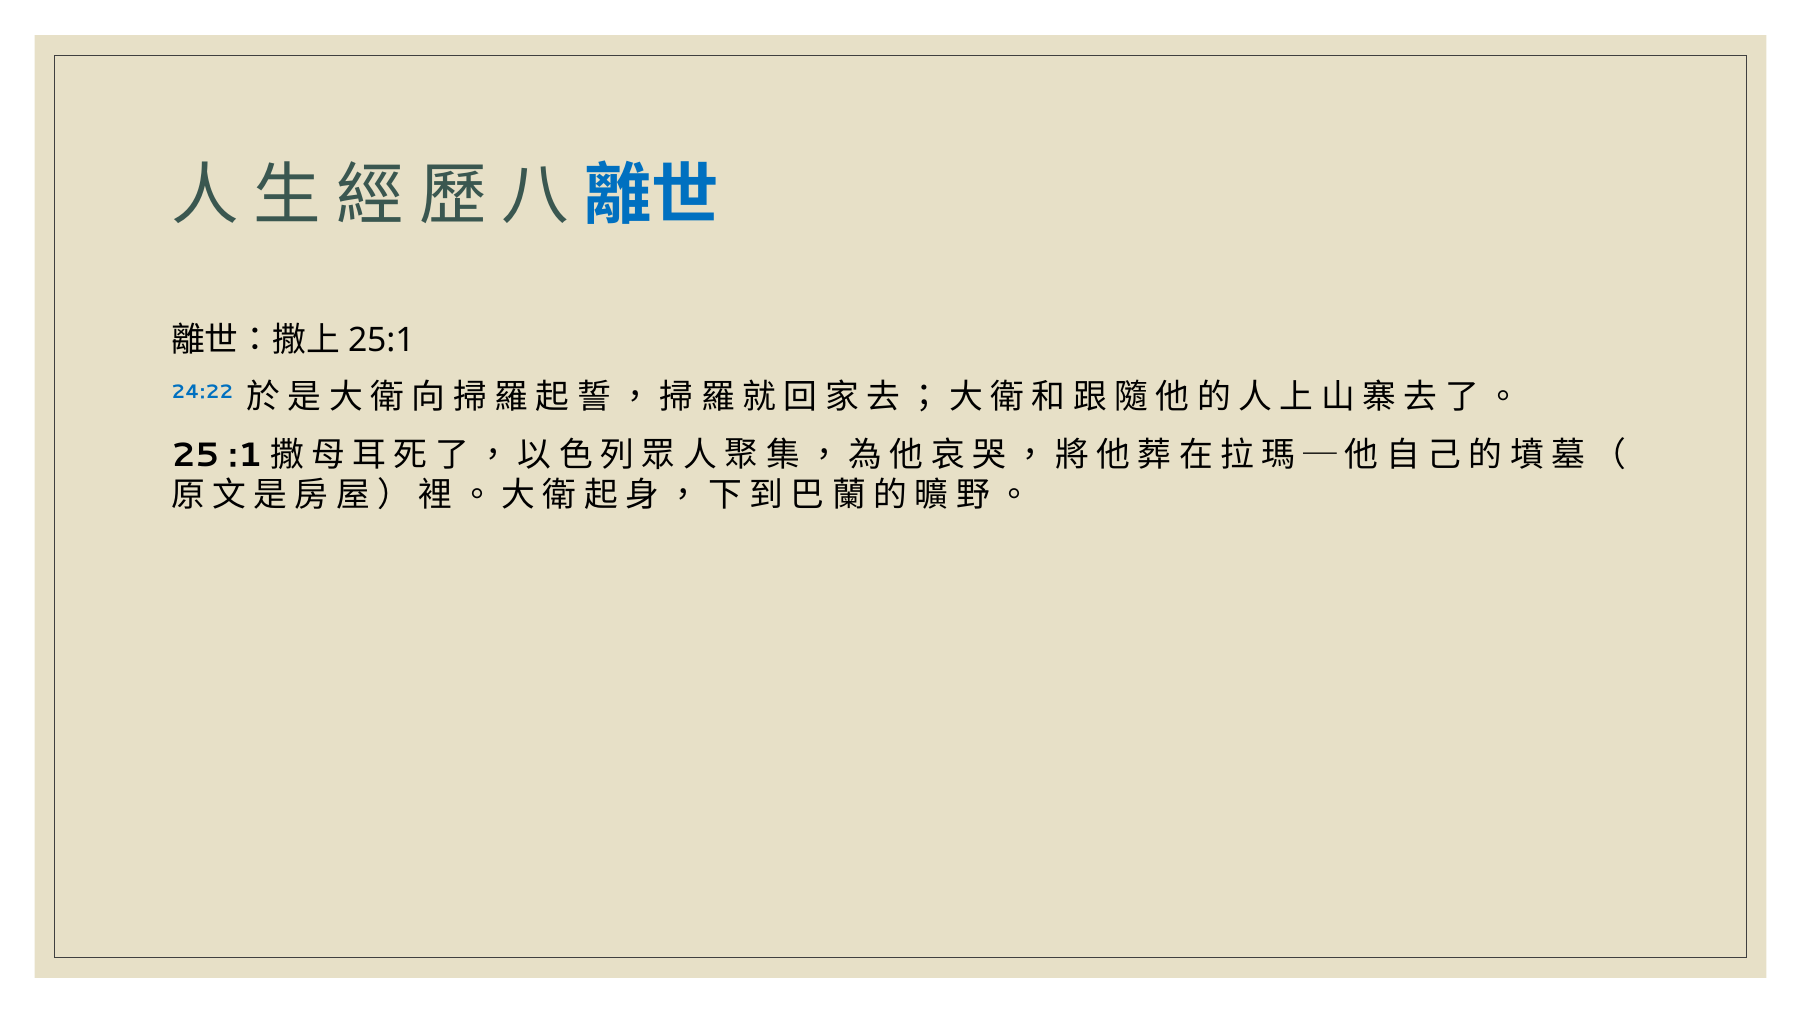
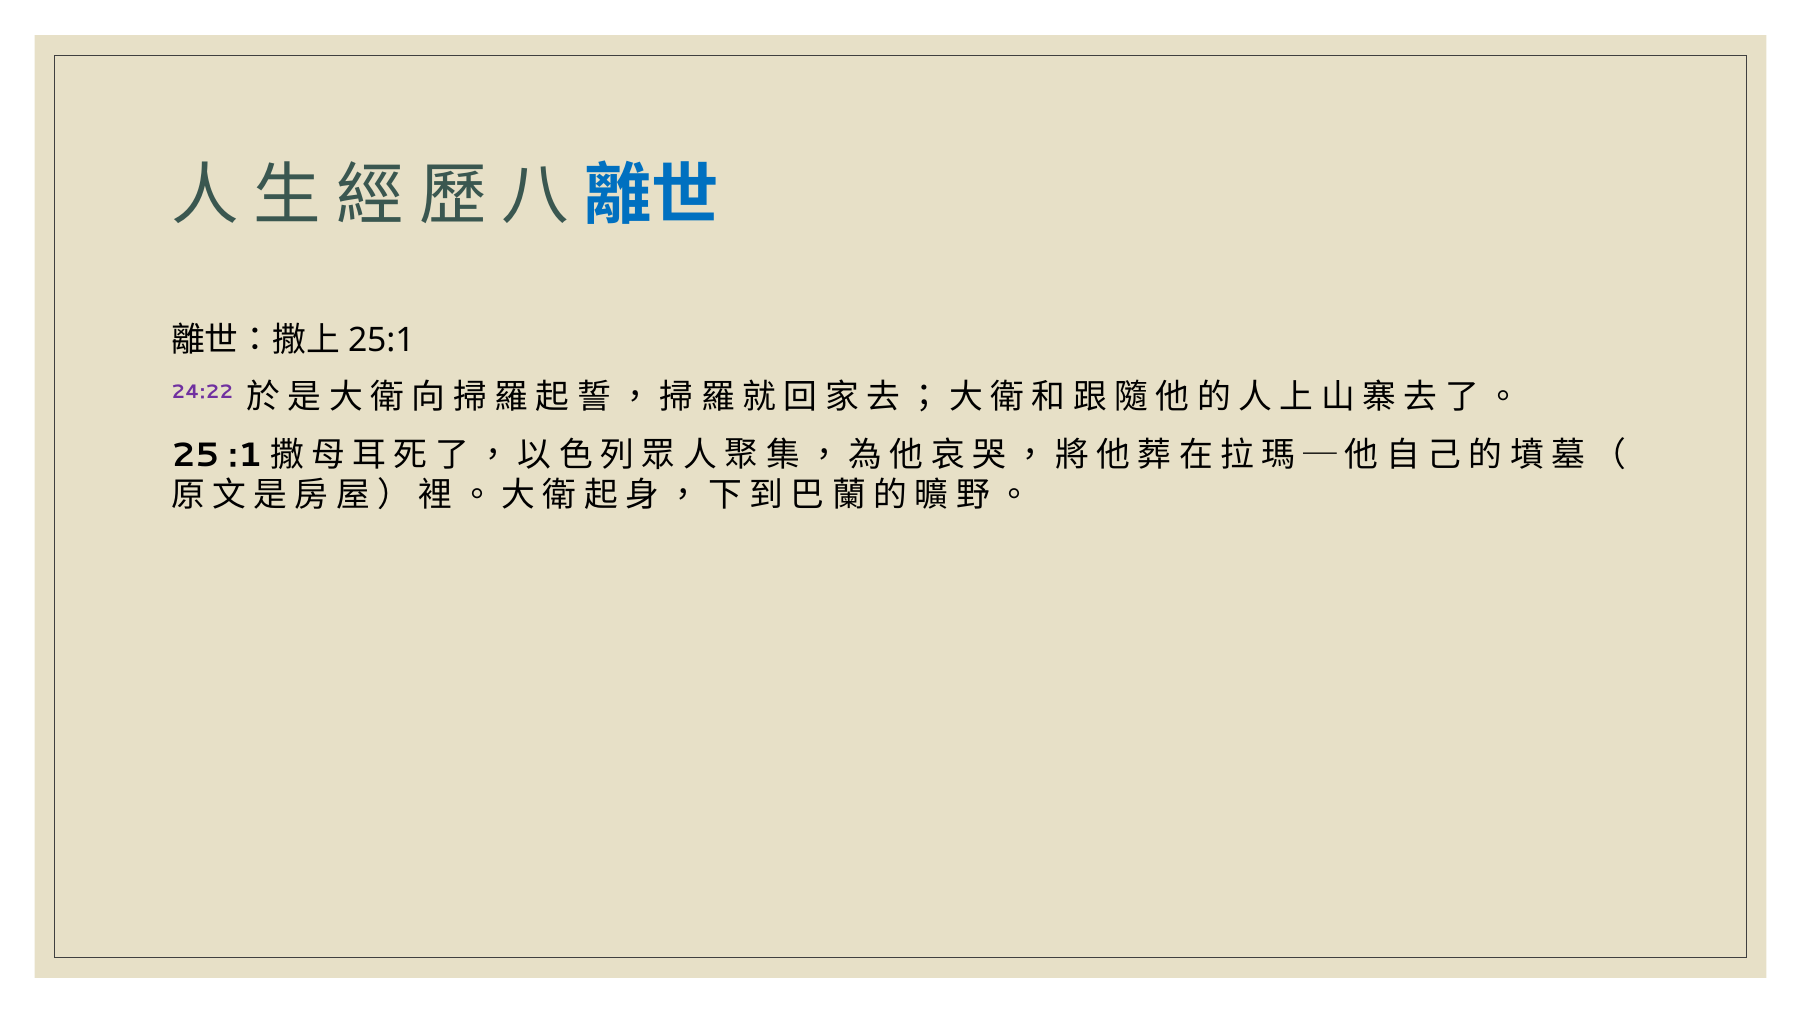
24:22 colour: blue -> purple (202, 392)
